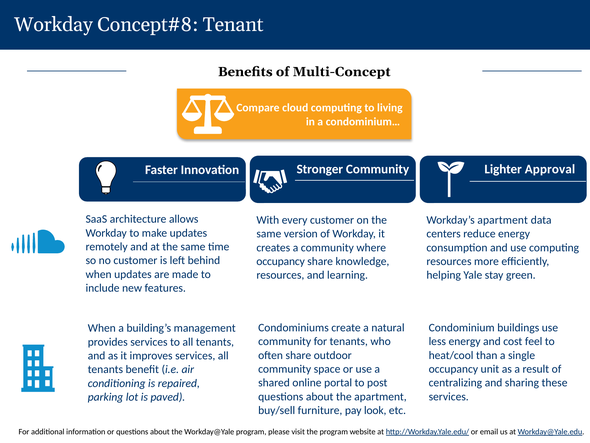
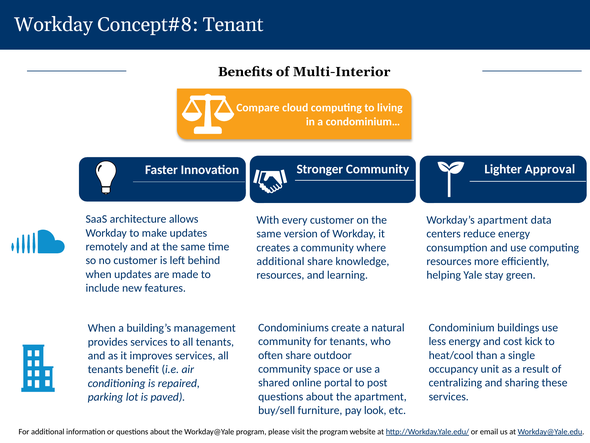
Multi-Concept: Multi-Concept -> Multi-Interior (342, 72)
occupancy: occupancy -> additional (281, 261)
feel: feel -> kick (534, 341)
